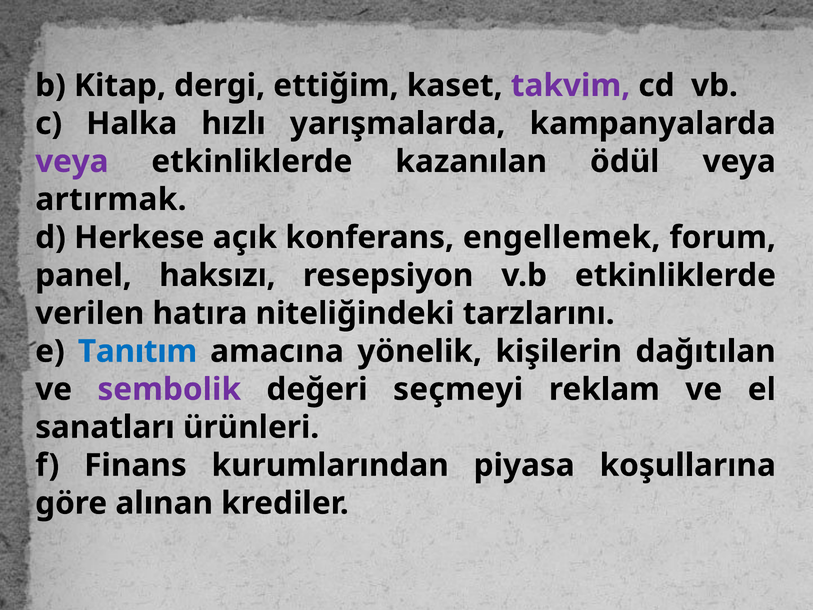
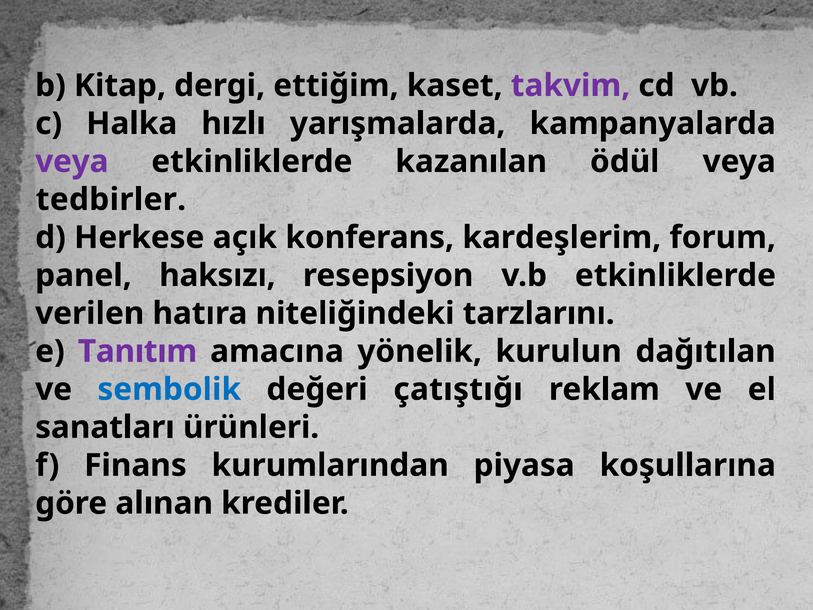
artırmak: artırmak -> tedbirler (111, 199)
engellemek: engellemek -> kardeşlerim (562, 237)
Tanıtım colour: blue -> purple (138, 351)
kişilerin: kişilerin -> kurulun (559, 351)
sembolik colour: purple -> blue (169, 389)
seçmeyi: seçmeyi -> çatıştığı (458, 389)
